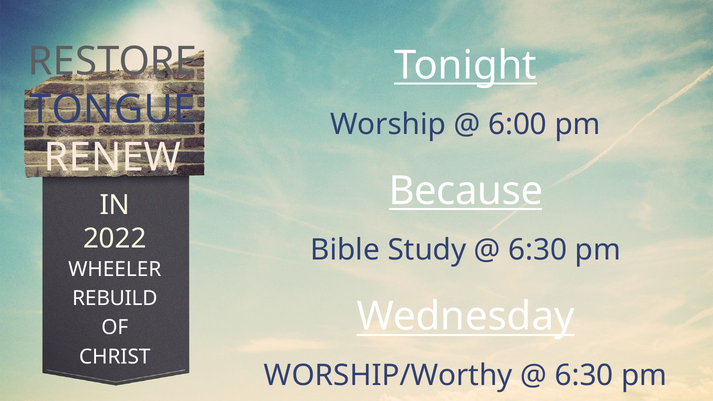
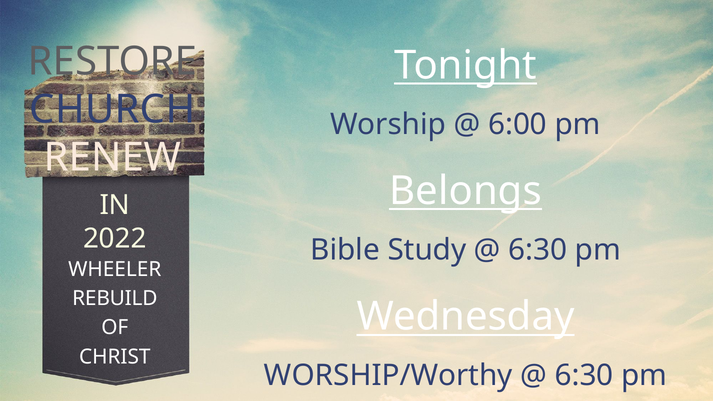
TONGUE: TONGUE -> CHURCH (112, 109)
Because: Because -> Belongs (466, 191)
